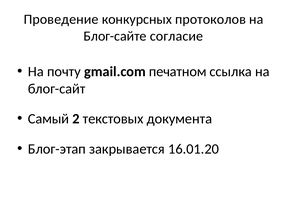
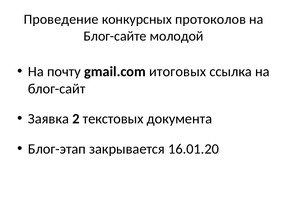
согласие: согласие -> молодой (177, 36)
печатном: печатном -> итоговых (178, 72)
Самый: Самый -> Заявка (48, 119)
